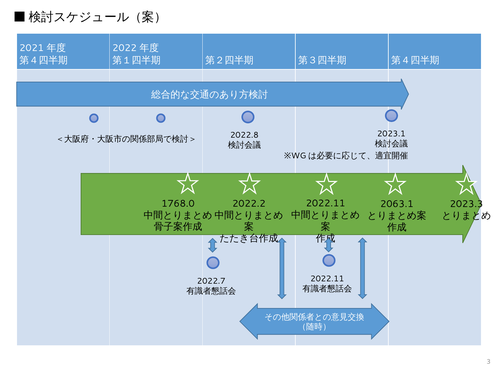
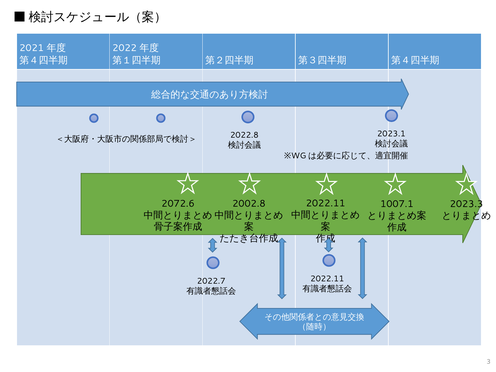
2022.2: 2022.2 -> 2002.8 (249, 204)
1768.0: 1768.0 -> 2072.6 (178, 204)
2063.1: 2063.1 -> 1007.1 (397, 204)
